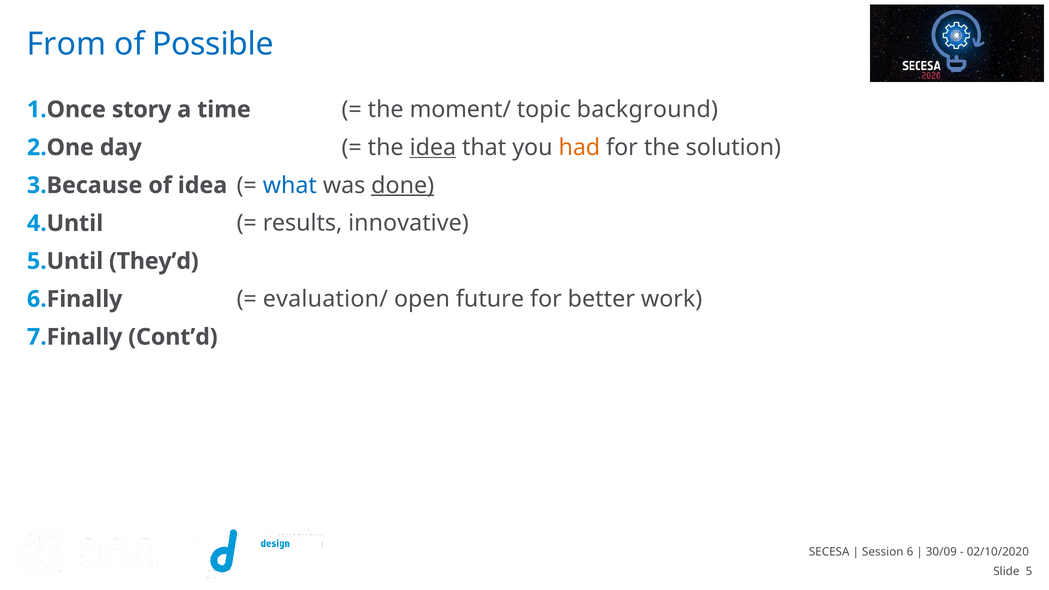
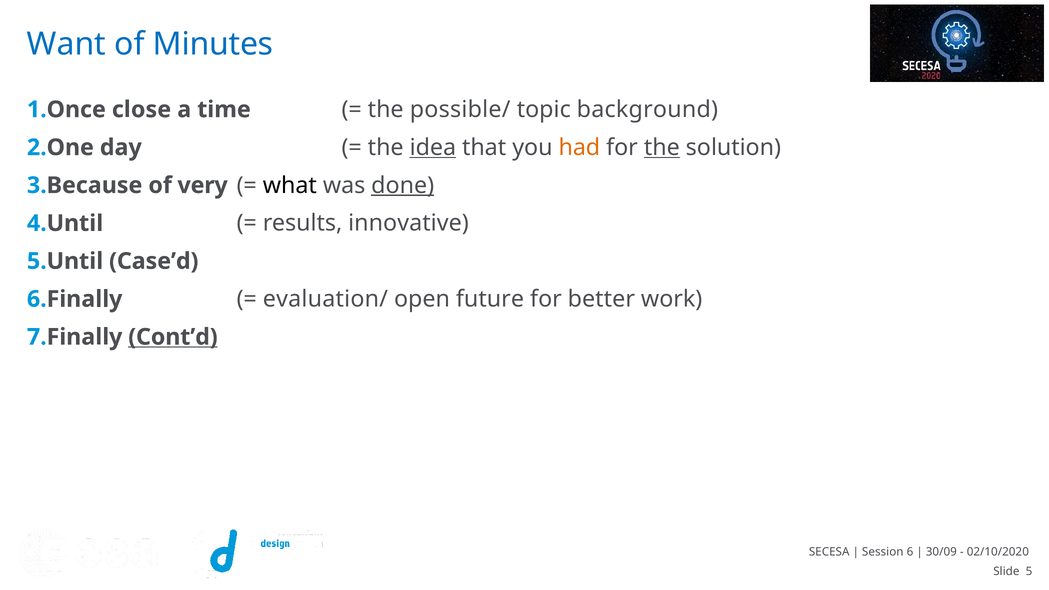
From: From -> Want (66, 44)
Possible: Possible -> Minutes (213, 44)
story: story -> close (142, 110)
moment/: moment/ -> possible/ (460, 110)
the underline: none -> present (662, 147)
of idea: idea -> very (203, 185)
what colour: blue -> black (290, 185)
They’d: They’d -> Case’d (154, 261)
Cont’d underline: none -> present (173, 337)
